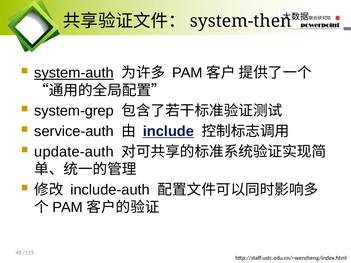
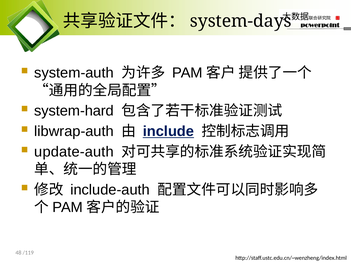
system-then: system-then -> system-days (241, 21)
system-auth underline: present -> none (74, 73)
system-grep: system-grep -> system-hard (74, 111)
service-auth: service-auth -> libwrap-auth (74, 131)
